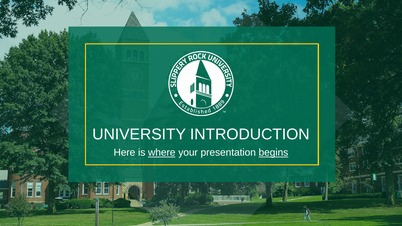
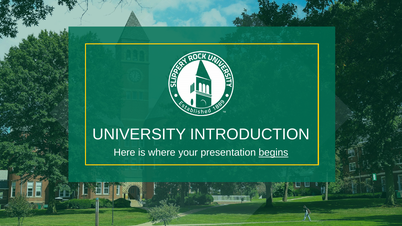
where underline: present -> none (162, 153)
